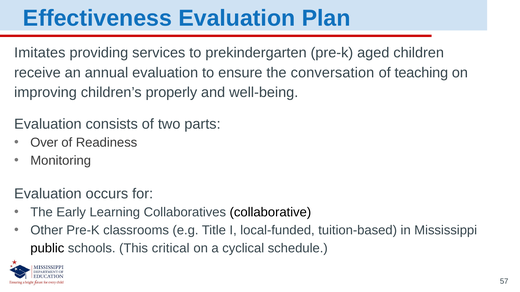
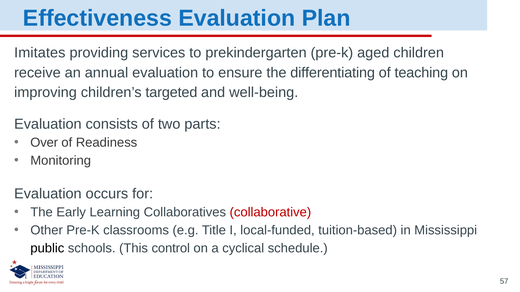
conversation: conversation -> differentiating (333, 73)
properly: properly -> targeted (171, 93)
collaborative colour: black -> red (270, 213)
critical: critical -> control (171, 249)
